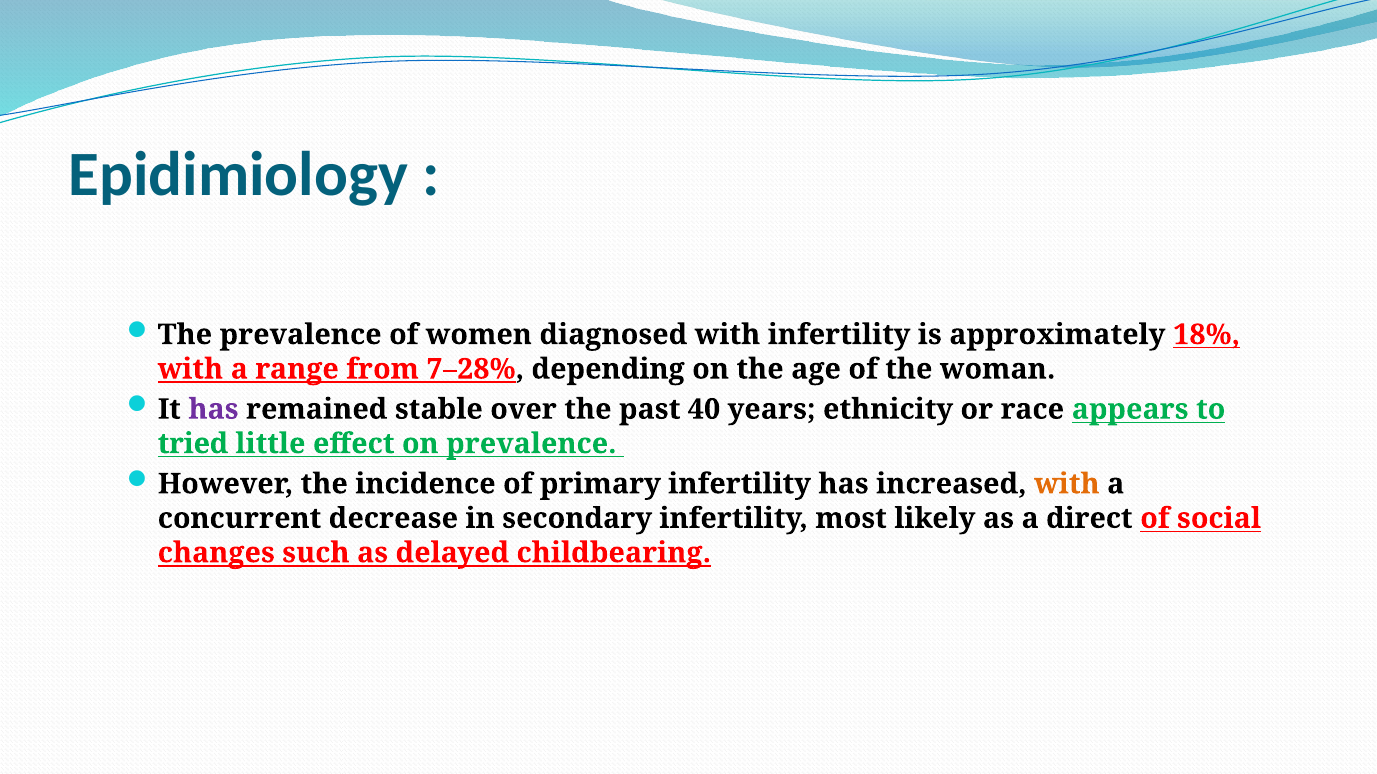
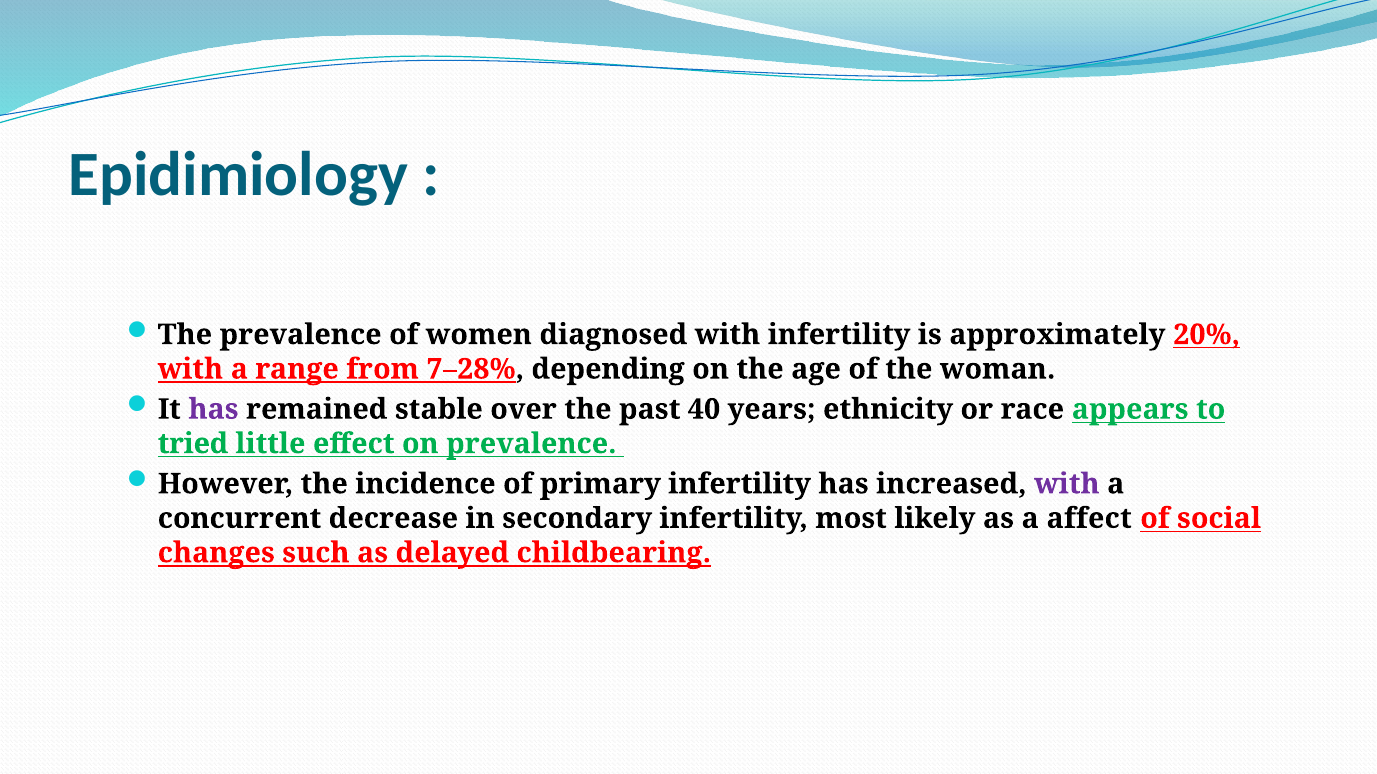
18%: 18% -> 20% (1207, 335)
with colour: orange -> purple (1067, 484)
direct: direct -> affect (1089, 519)
